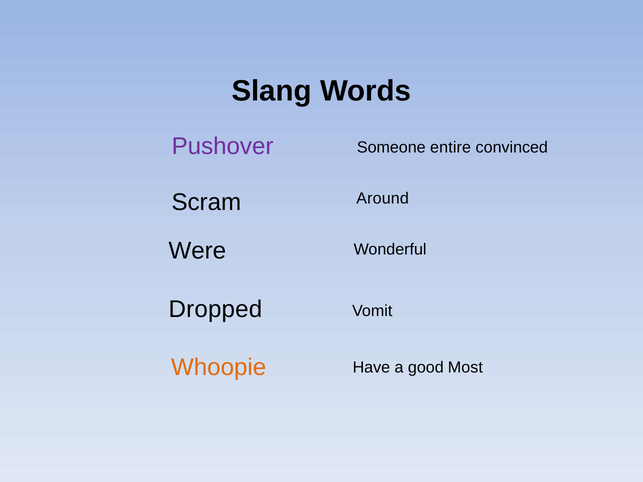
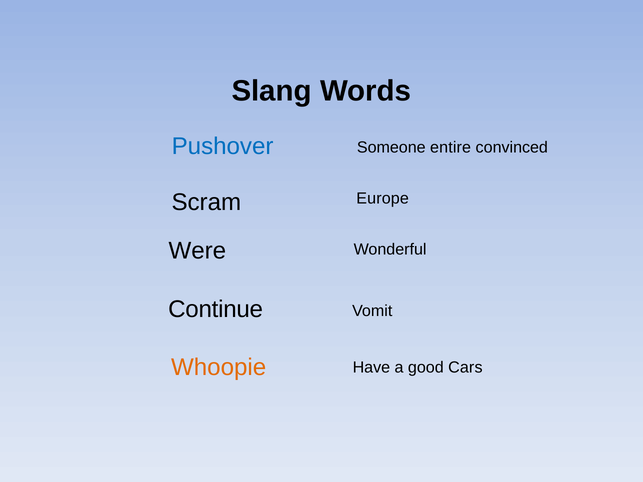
Pushover colour: purple -> blue (223, 146)
Around: Around -> Europe (383, 199)
Dropped: Dropped -> Continue (216, 309)
Most: Most -> Cars (465, 368)
